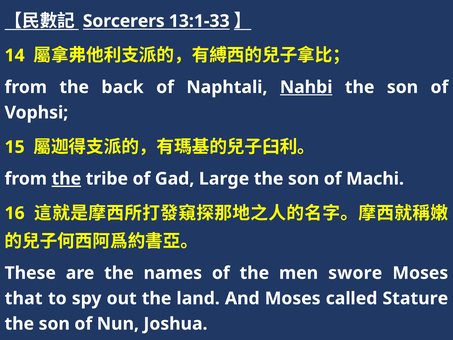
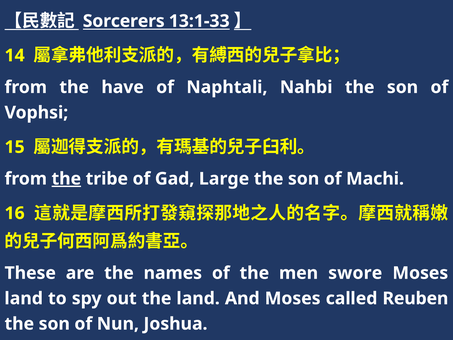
back: back -> have (123, 87)
Nahbi underline: present -> none (306, 87)
that: that -> land (24, 298)
Stature: Stature -> Reuben (415, 298)
